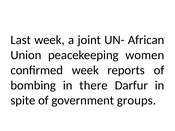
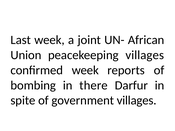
peacekeeping women: women -> villages (145, 55)
government groups: groups -> villages (137, 101)
